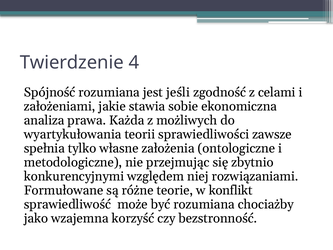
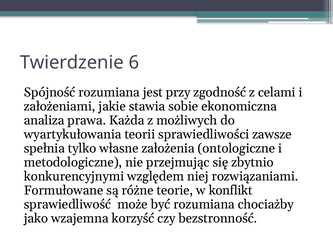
4: 4 -> 6 (134, 62)
jeśli: jeśli -> przy (178, 92)
